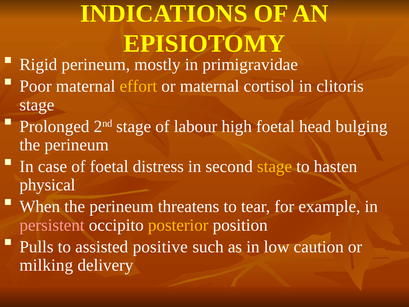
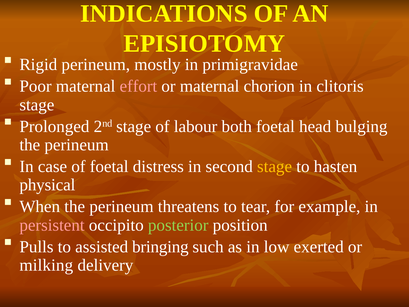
effort colour: yellow -> pink (138, 86)
cortisol: cortisol -> chorion (269, 86)
high: high -> both (237, 126)
posterior colour: yellow -> light green (178, 225)
positive: positive -> bringing (160, 247)
caution: caution -> exerted (319, 247)
